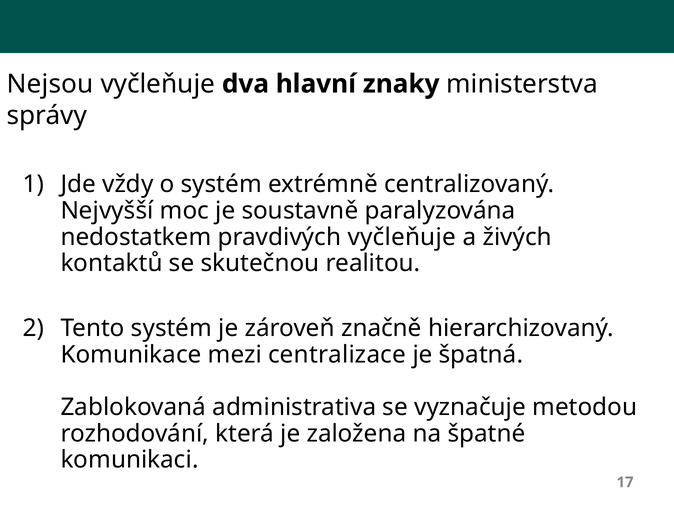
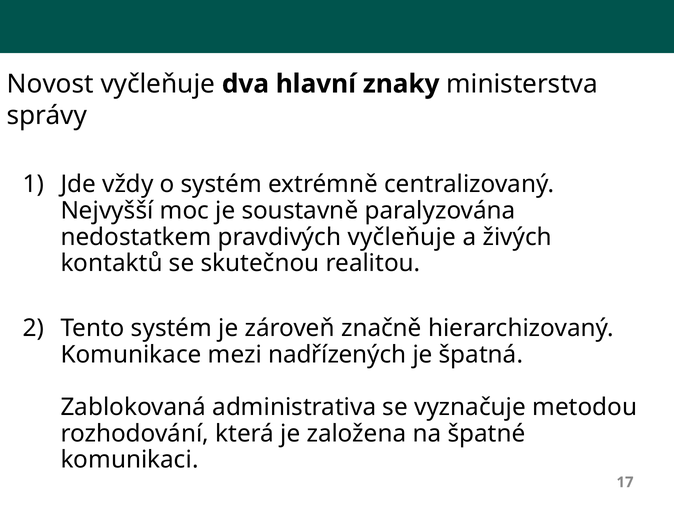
Nejsou: Nejsou -> Novost (50, 84)
centralizace: centralizace -> nadřízených (337, 354)
